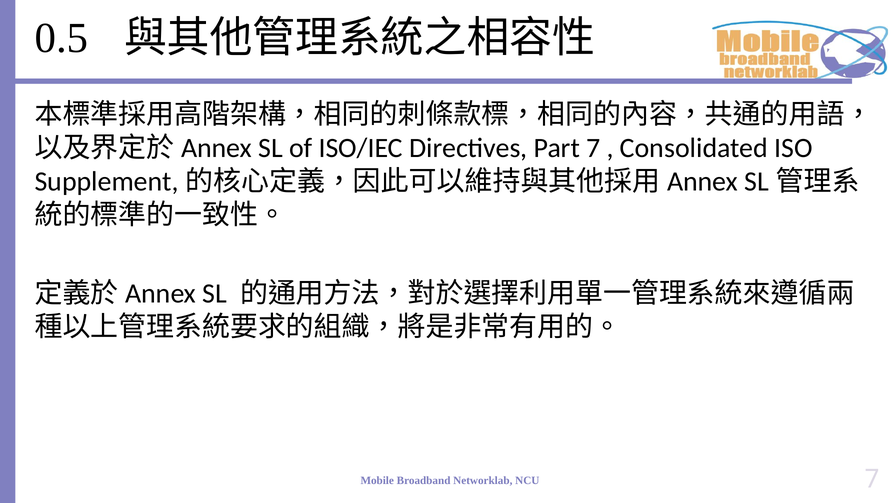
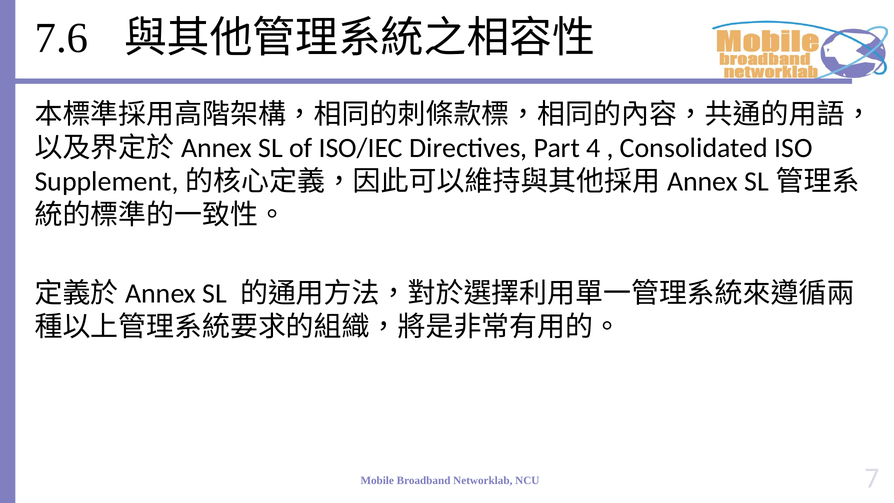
0.5: 0.5 -> 7.6 (61, 38)
Part 7: 7 -> 4 (593, 148)
